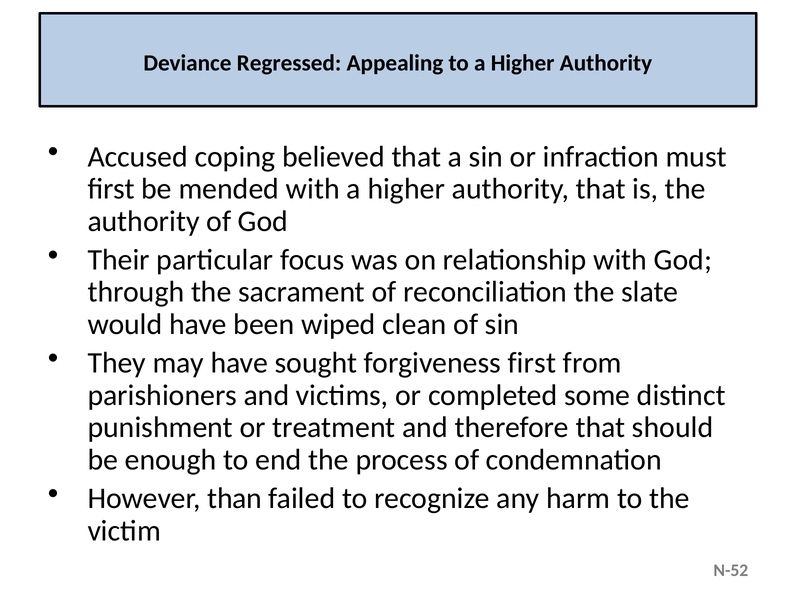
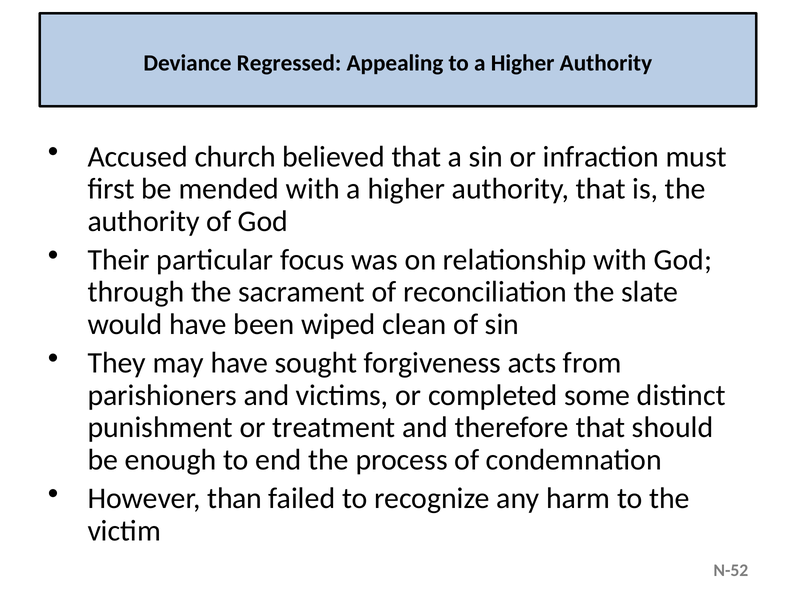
coping: coping -> church (235, 157)
forgiveness first: first -> acts (532, 363)
